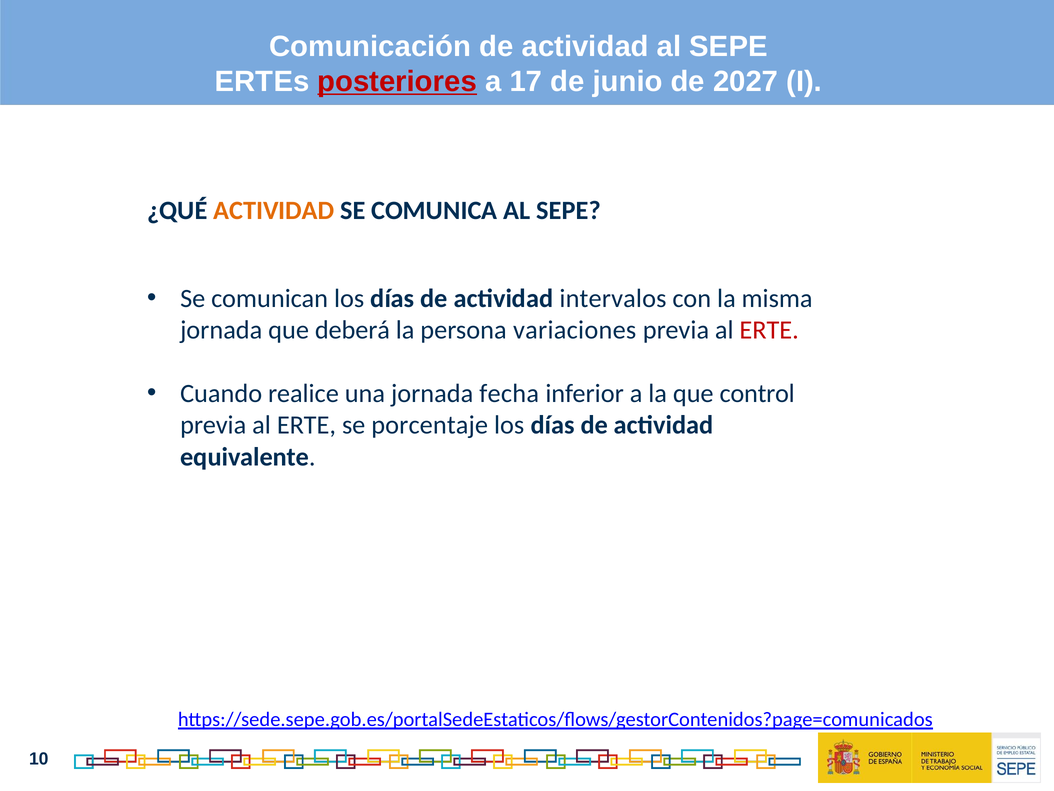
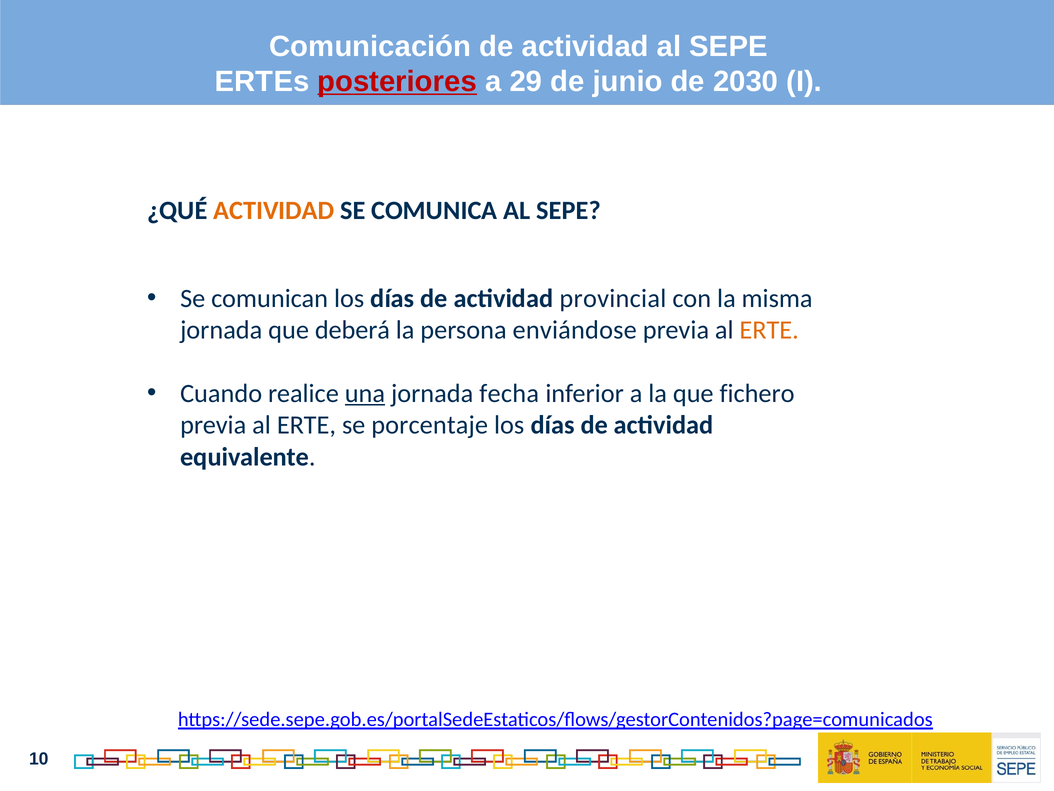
17: 17 -> 29 (526, 82)
2027: 2027 -> 2030 (746, 82)
intervalos: intervalos -> provincial (613, 298)
variaciones: variaciones -> enviándose (575, 330)
ERTE colour: red -> orange (769, 330)
una underline: none -> present (365, 393)
control: control -> fichero (757, 393)
